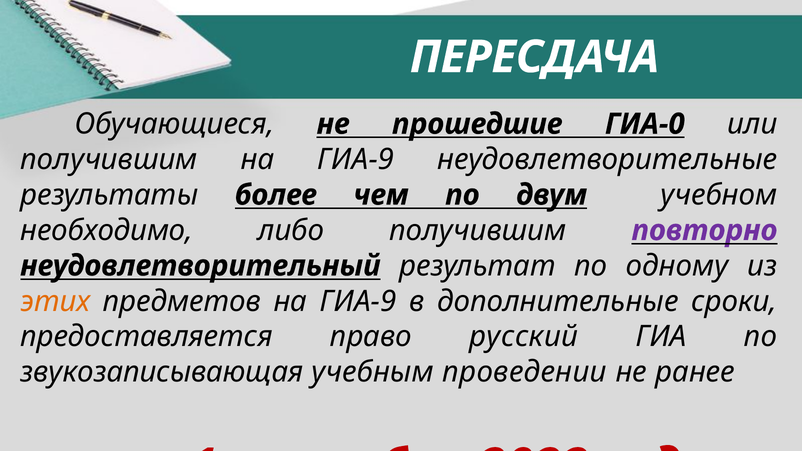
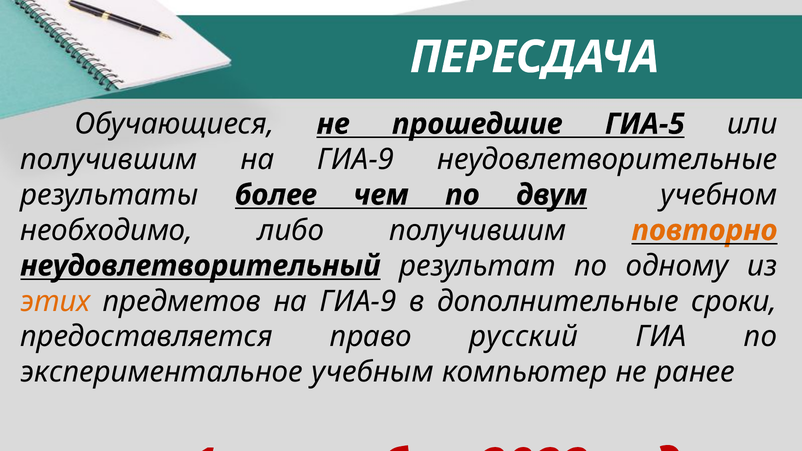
ГИА-0: ГИА-0 -> ГИА-5 (645, 124)
повторно colour: purple -> orange (704, 230)
звукозаписывающая: звукозаписывающая -> экспериментальное (162, 372)
проведении: проведении -> компьютер (525, 372)
